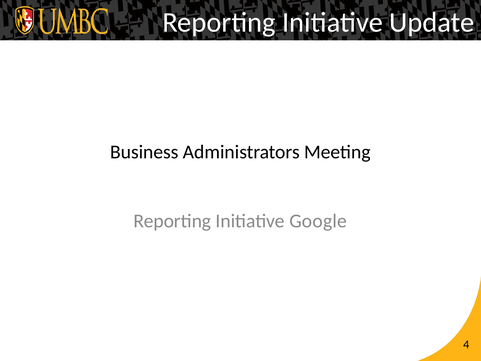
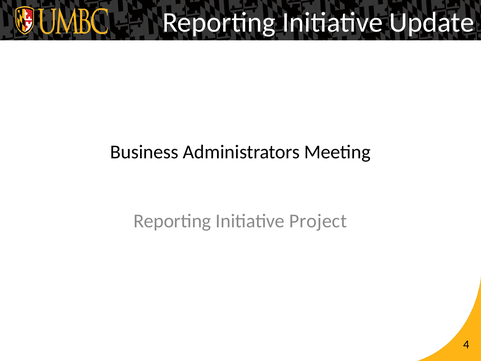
Google: Google -> Project (318, 221)
